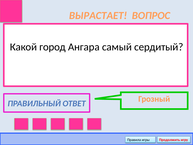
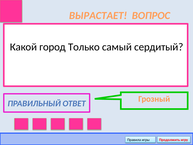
Ангара: Ангара -> Только (84, 47)
